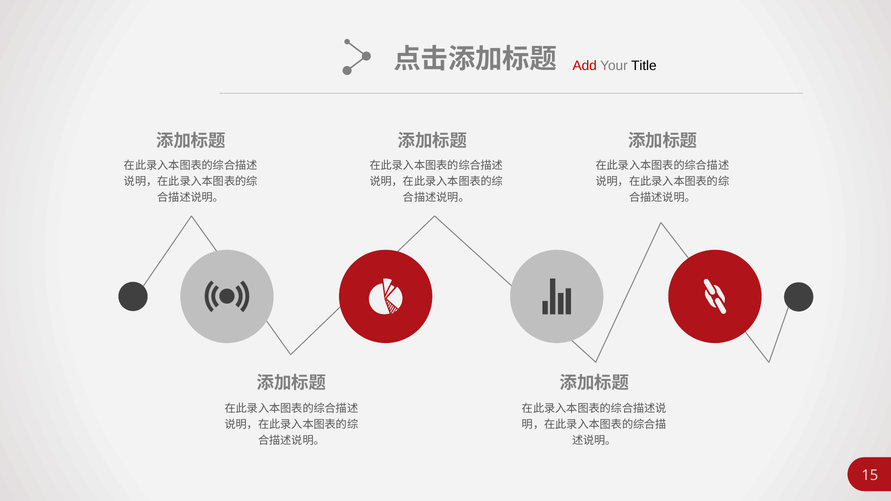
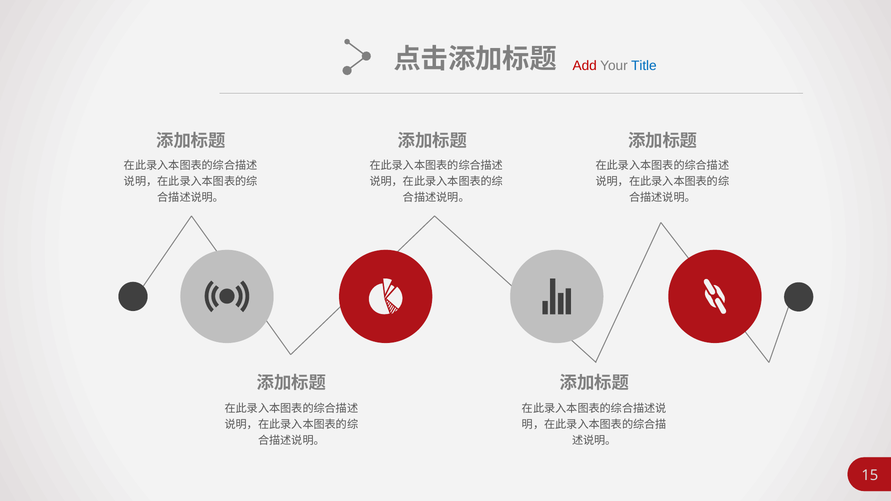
Title colour: black -> blue (644, 66)
